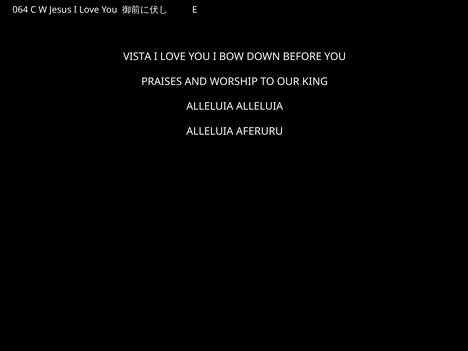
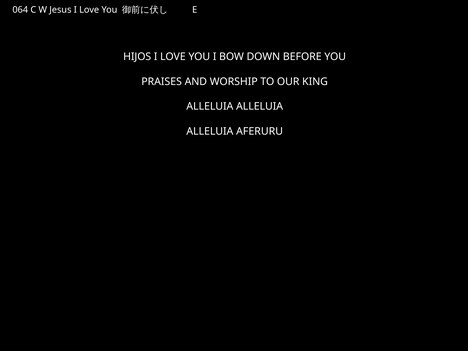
VISTA: VISTA -> HIJOS (137, 57)
